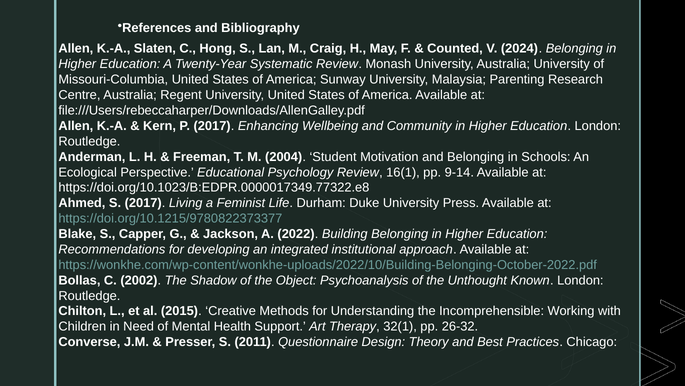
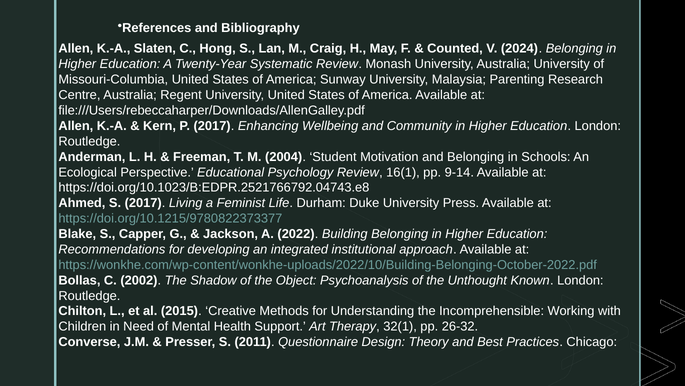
https://doi.org/10.1023/B:EDPR.0000017349.77322.e8: https://doi.org/10.1023/B:EDPR.0000017349.77322.e8 -> https://doi.org/10.1023/B:EDPR.2521766792.04743.e8 (214, 187)
